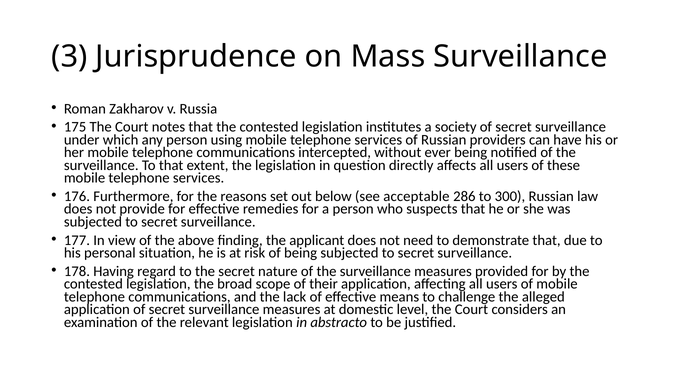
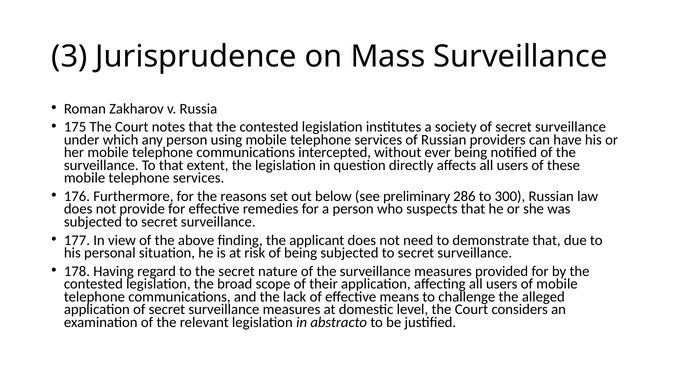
acceptable: acceptable -> preliminary (417, 196)
